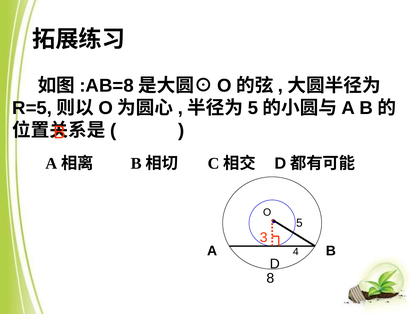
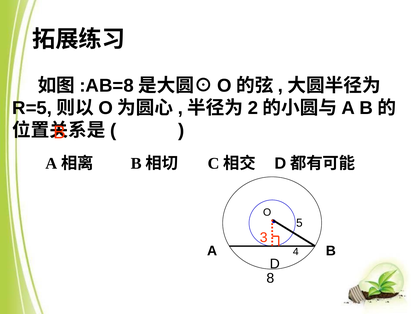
5: 5 -> 2 (253, 108)
